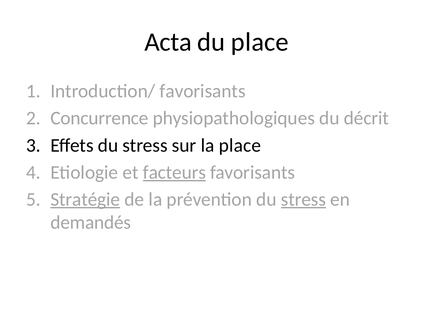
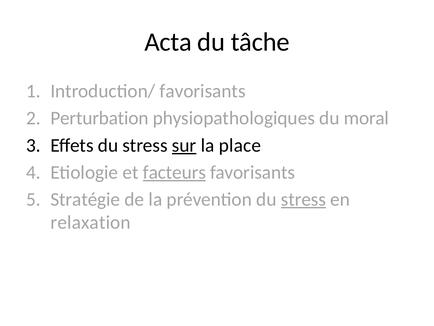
du place: place -> tâche (260, 42)
Concurrence: Concurrence -> Perturbation (100, 118)
décrit: décrit -> moral (366, 118)
sur underline: none -> present (184, 145)
Stratégie underline: present -> none (85, 199)
demandés: demandés -> relaxation (91, 222)
